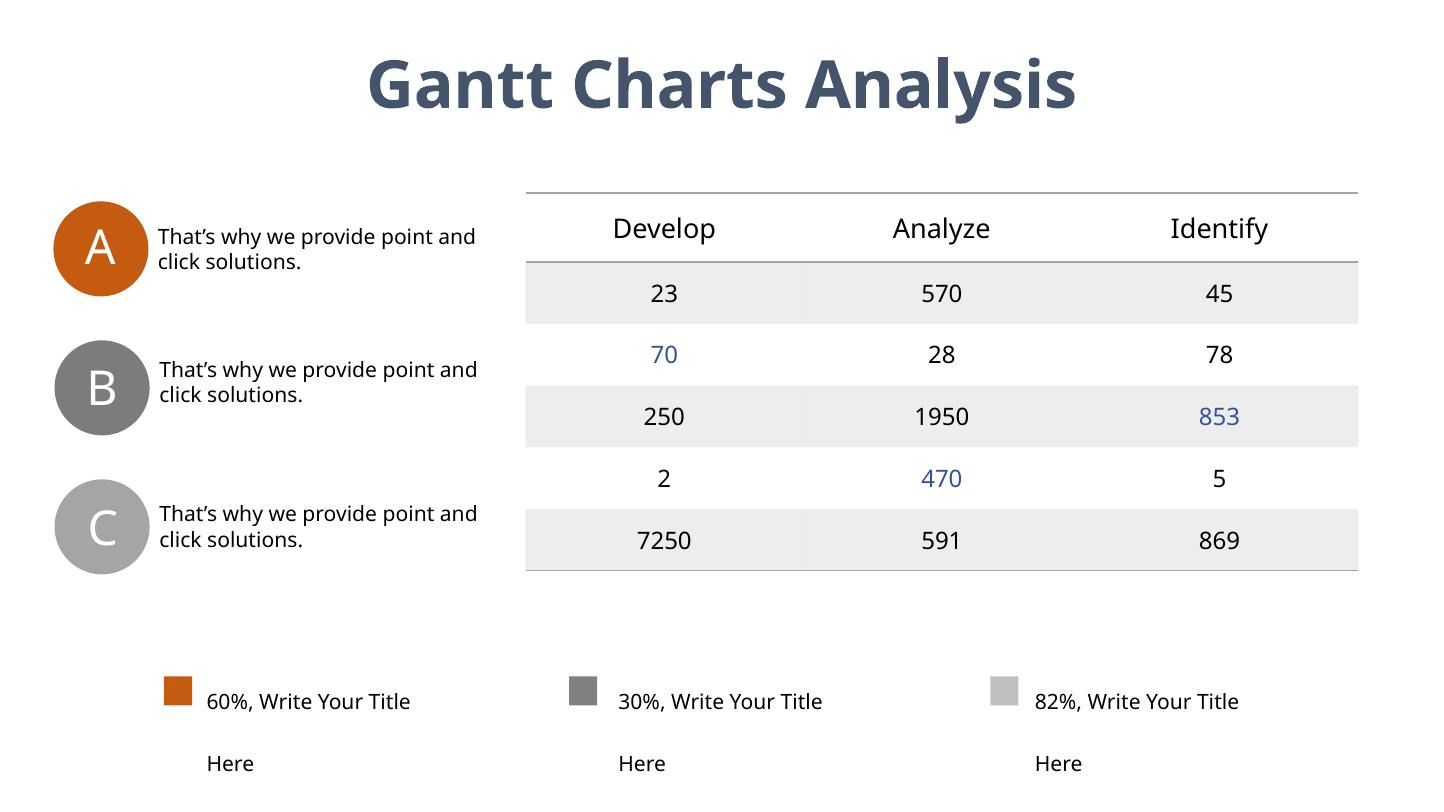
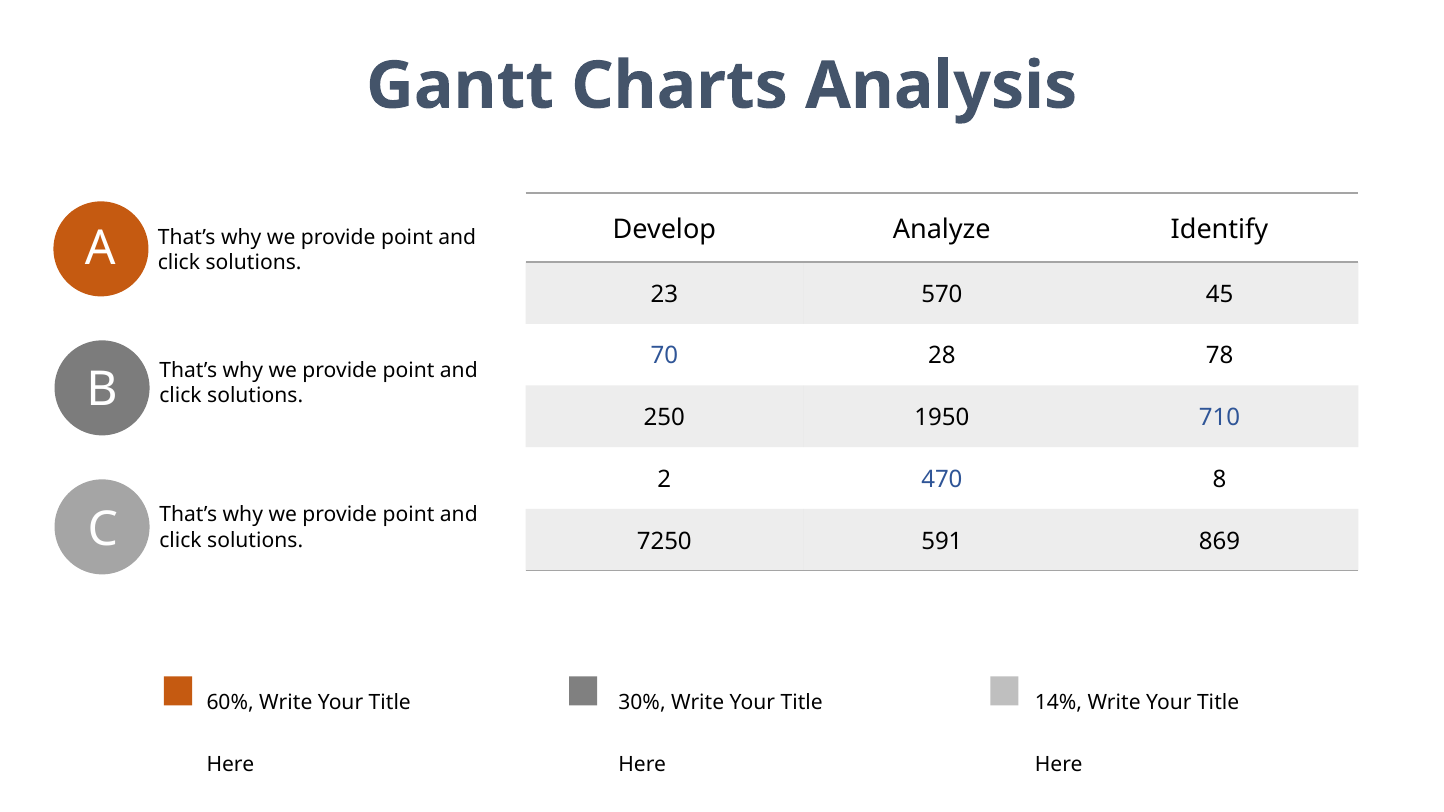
853: 853 -> 710 (1220, 418)
5: 5 -> 8 (1220, 480)
82%: 82% -> 14% (1058, 703)
